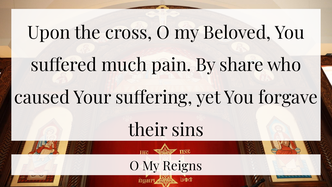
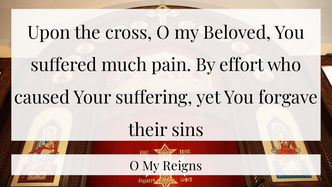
share: share -> effort (242, 65)
